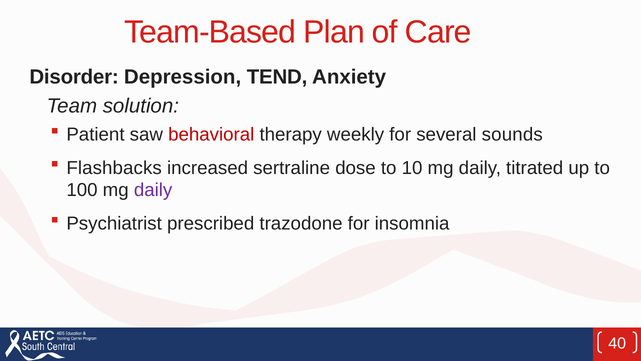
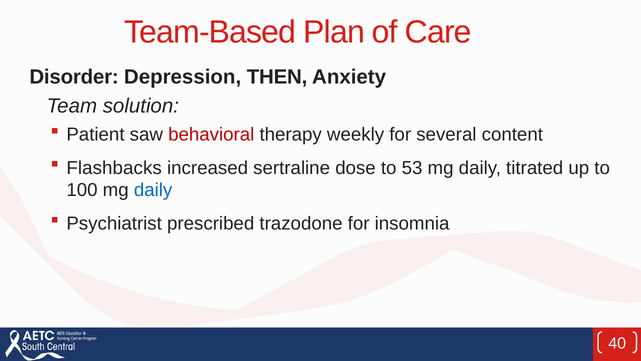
TEND: TEND -> THEN (277, 77)
sounds: sounds -> content (512, 135)
10: 10 -> 53 (412, 168)
daily colour: purple -> blue (153, 190)
